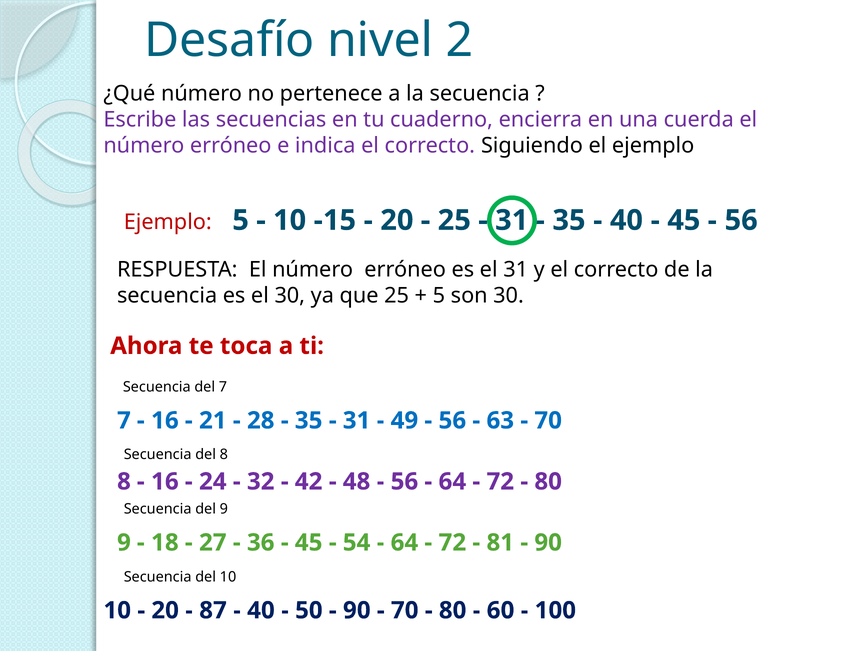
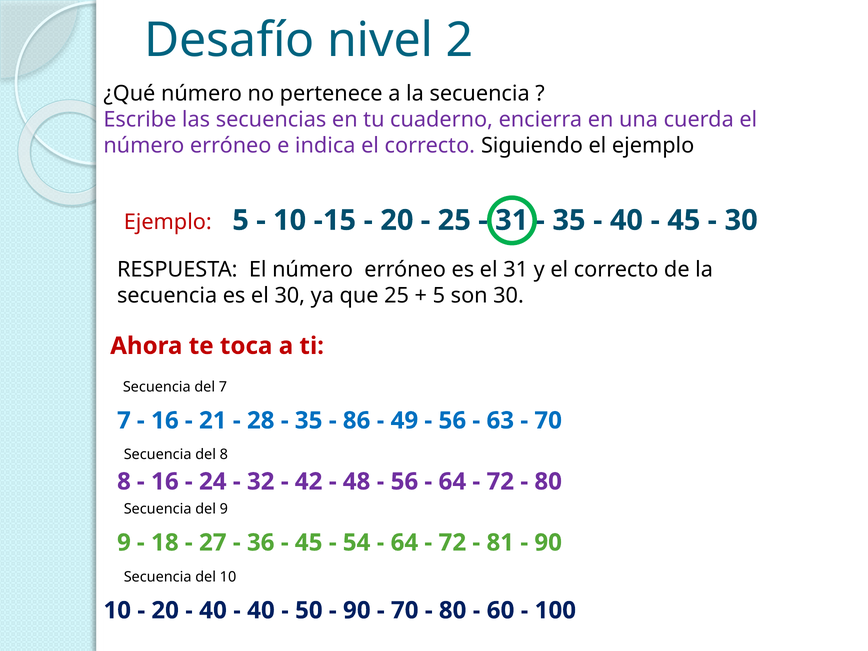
56: 56 -> 30 (741, 220)
31: 31 -> 86 (357, 421)
87: 87 -> 40 (213, 610)
